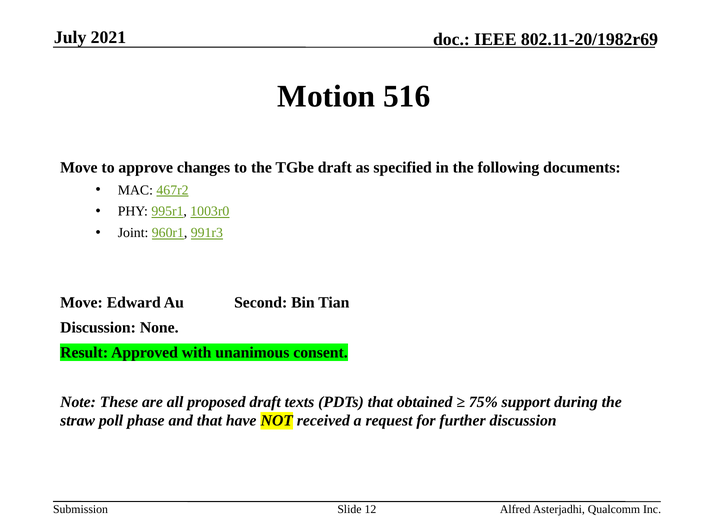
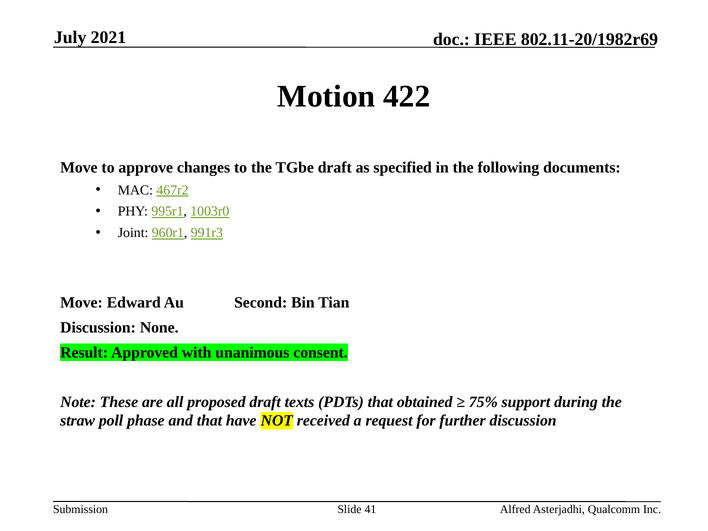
516: 516 -> 422 (407, 97)
12: 12 -> 41 (370, 509)
